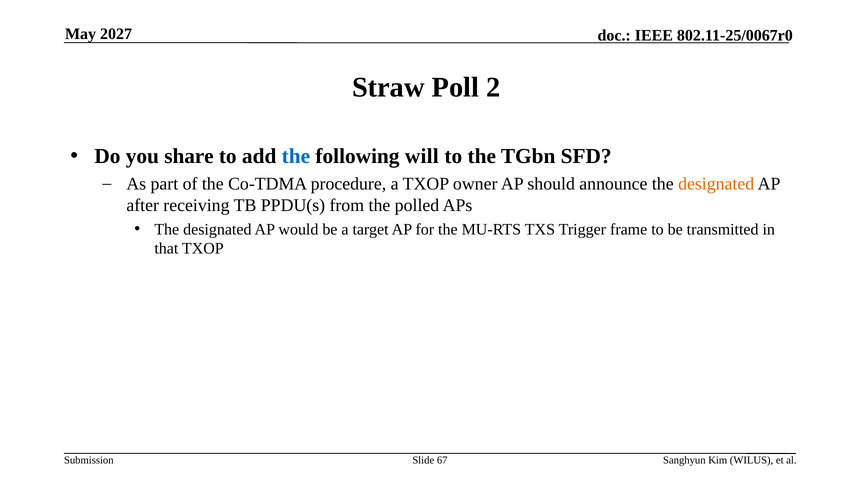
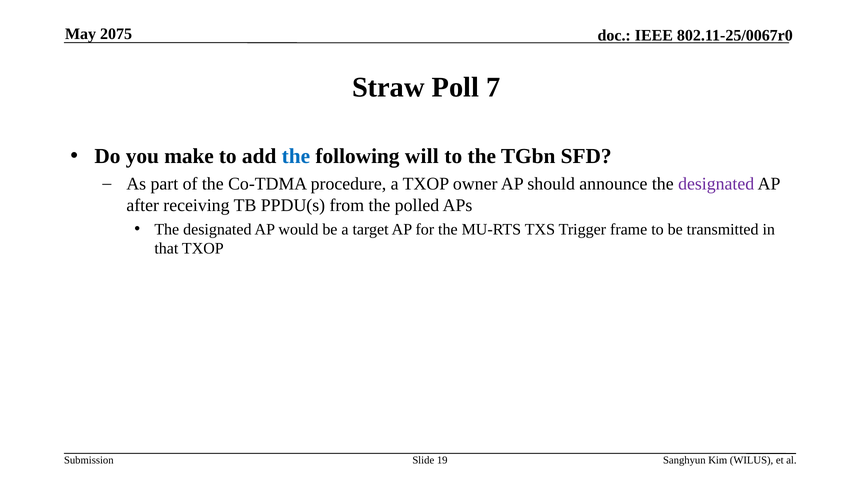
2027: 2027 -> 2075 (116, 34)
2: 2 -> 7 (493, 87)
share: share -> make (189, 156)
designated colour: orange -> purple (716, 184)
67: 67 -> 19 (442, 460)
